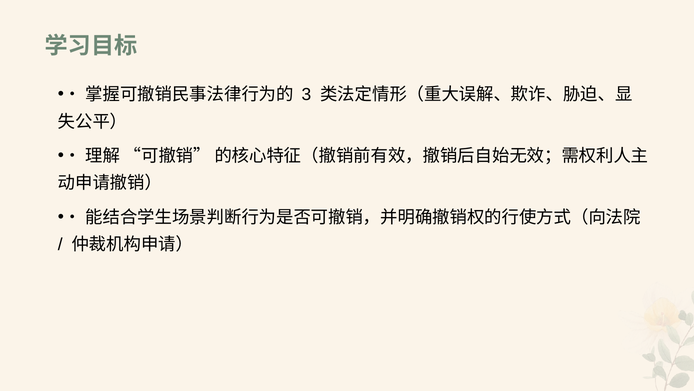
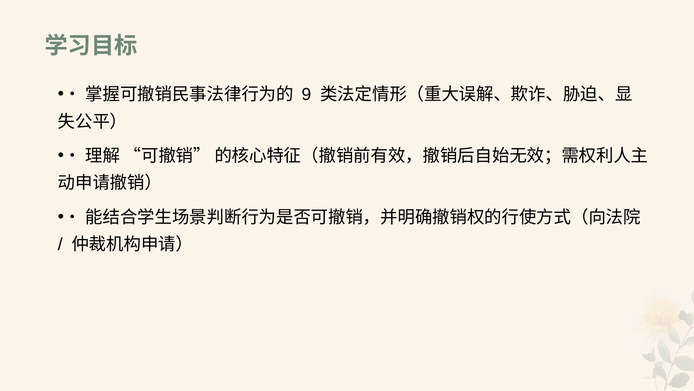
3: 3 -> 9 (306, 95)
